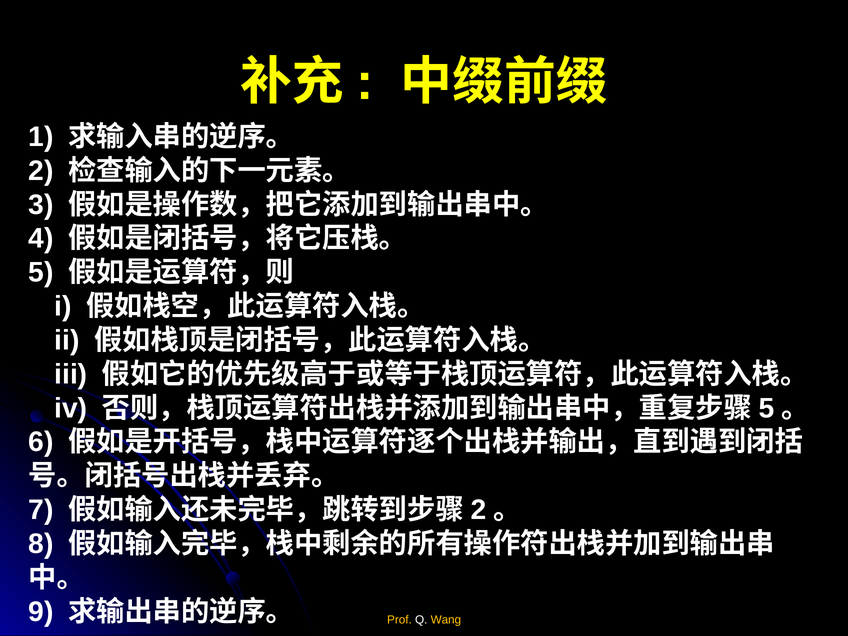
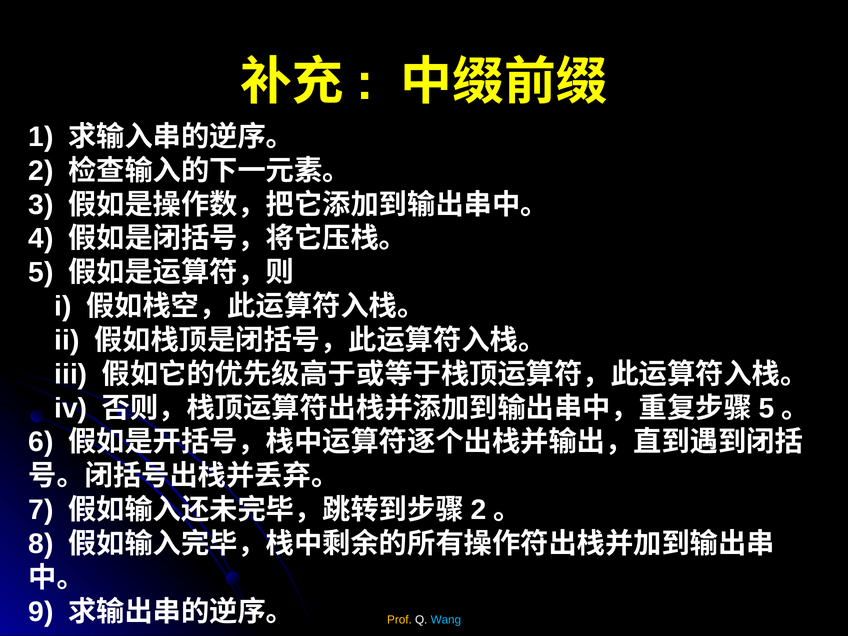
Wang colour: yellow -> light blue (446, 620)
